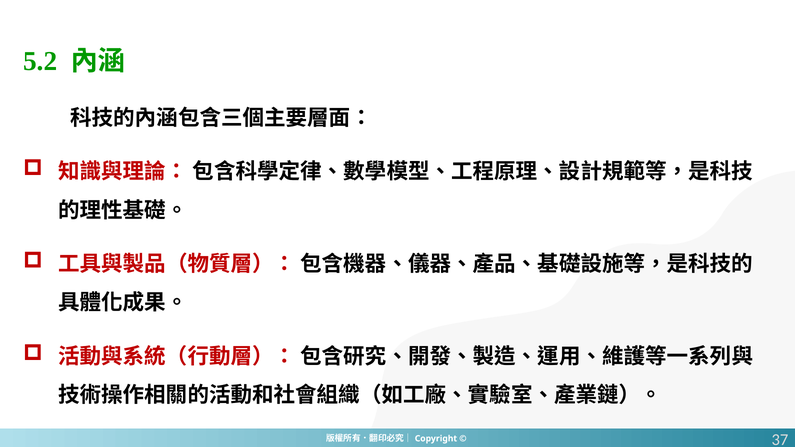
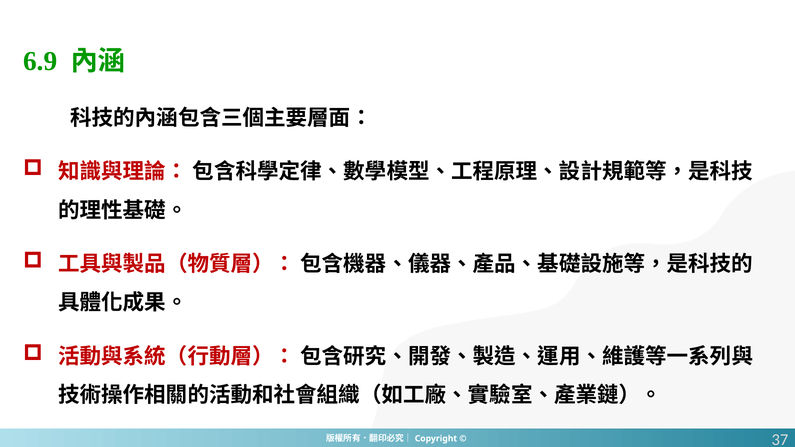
5.2: 5.2 -> 6.9 (40, 61)
